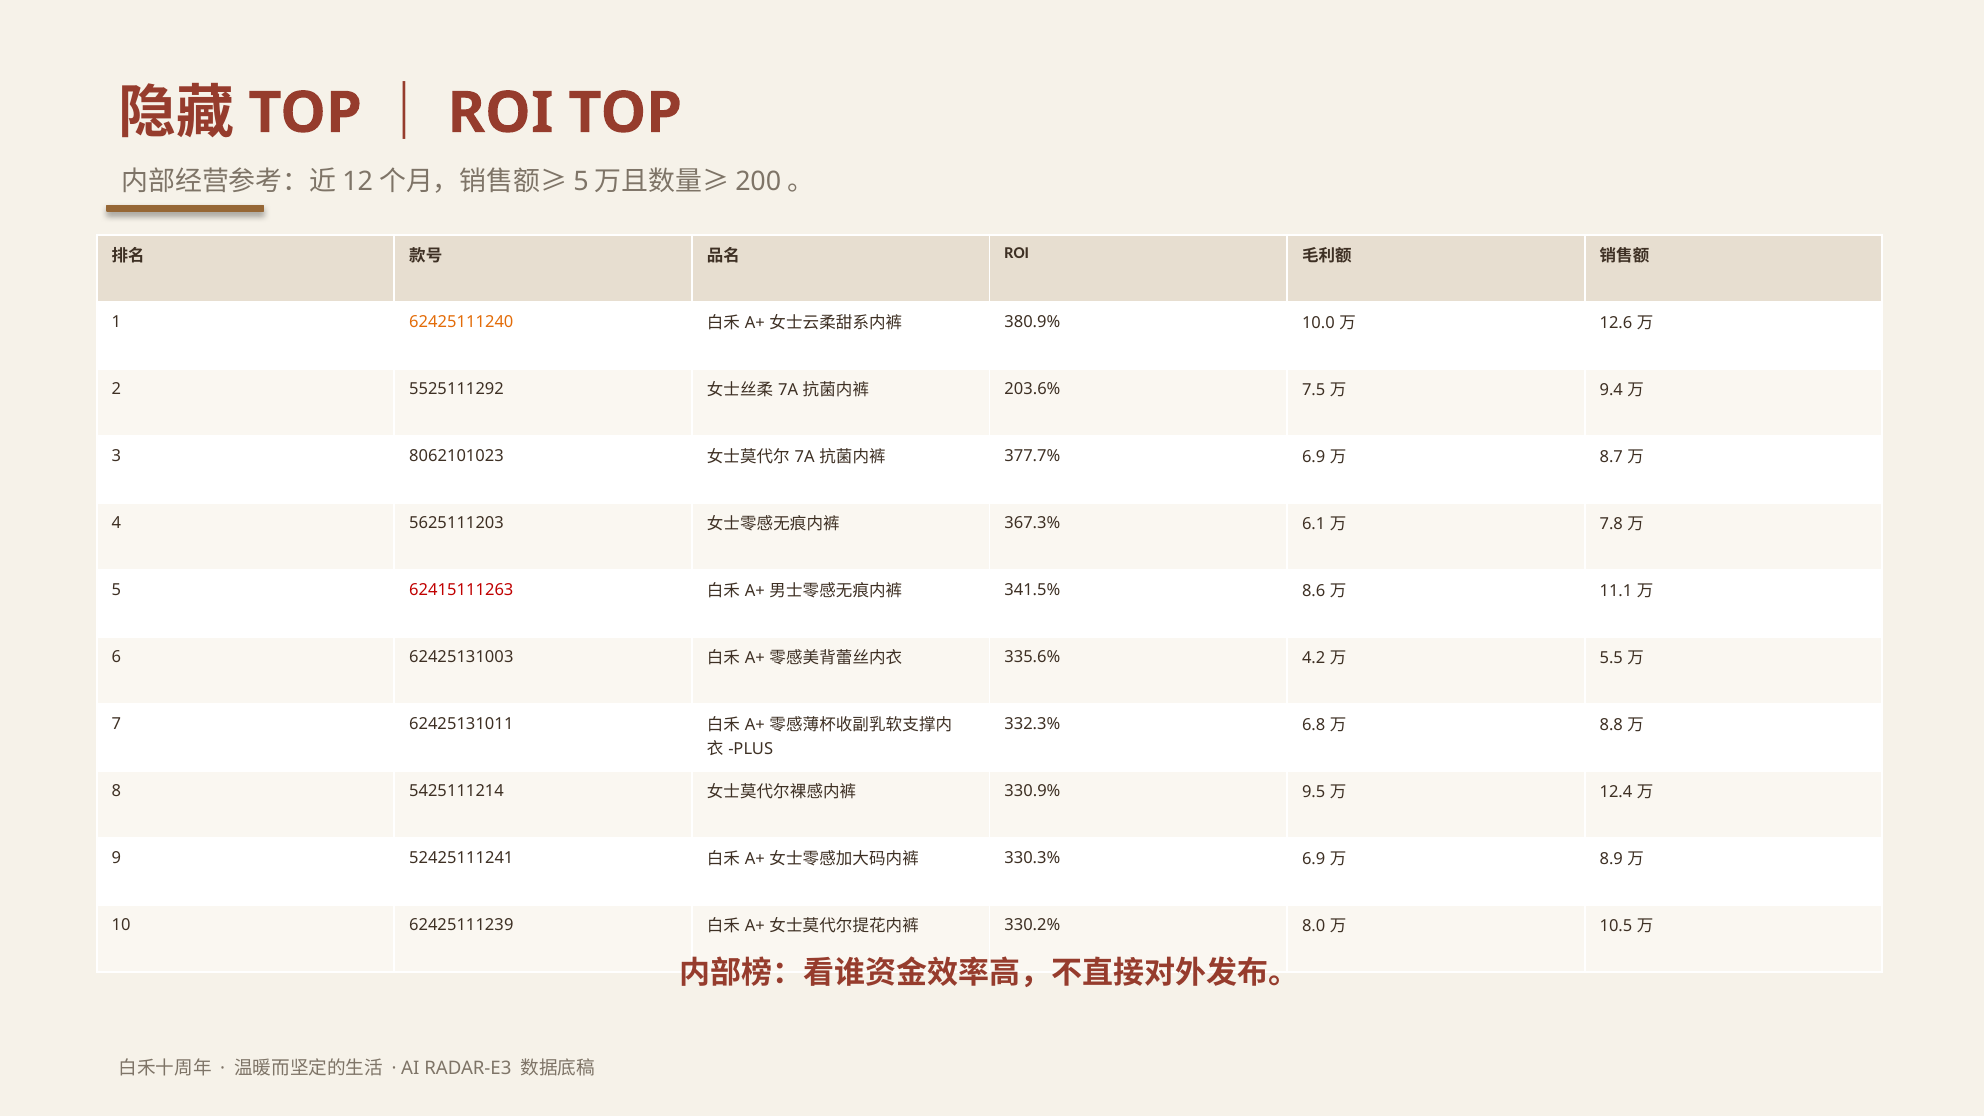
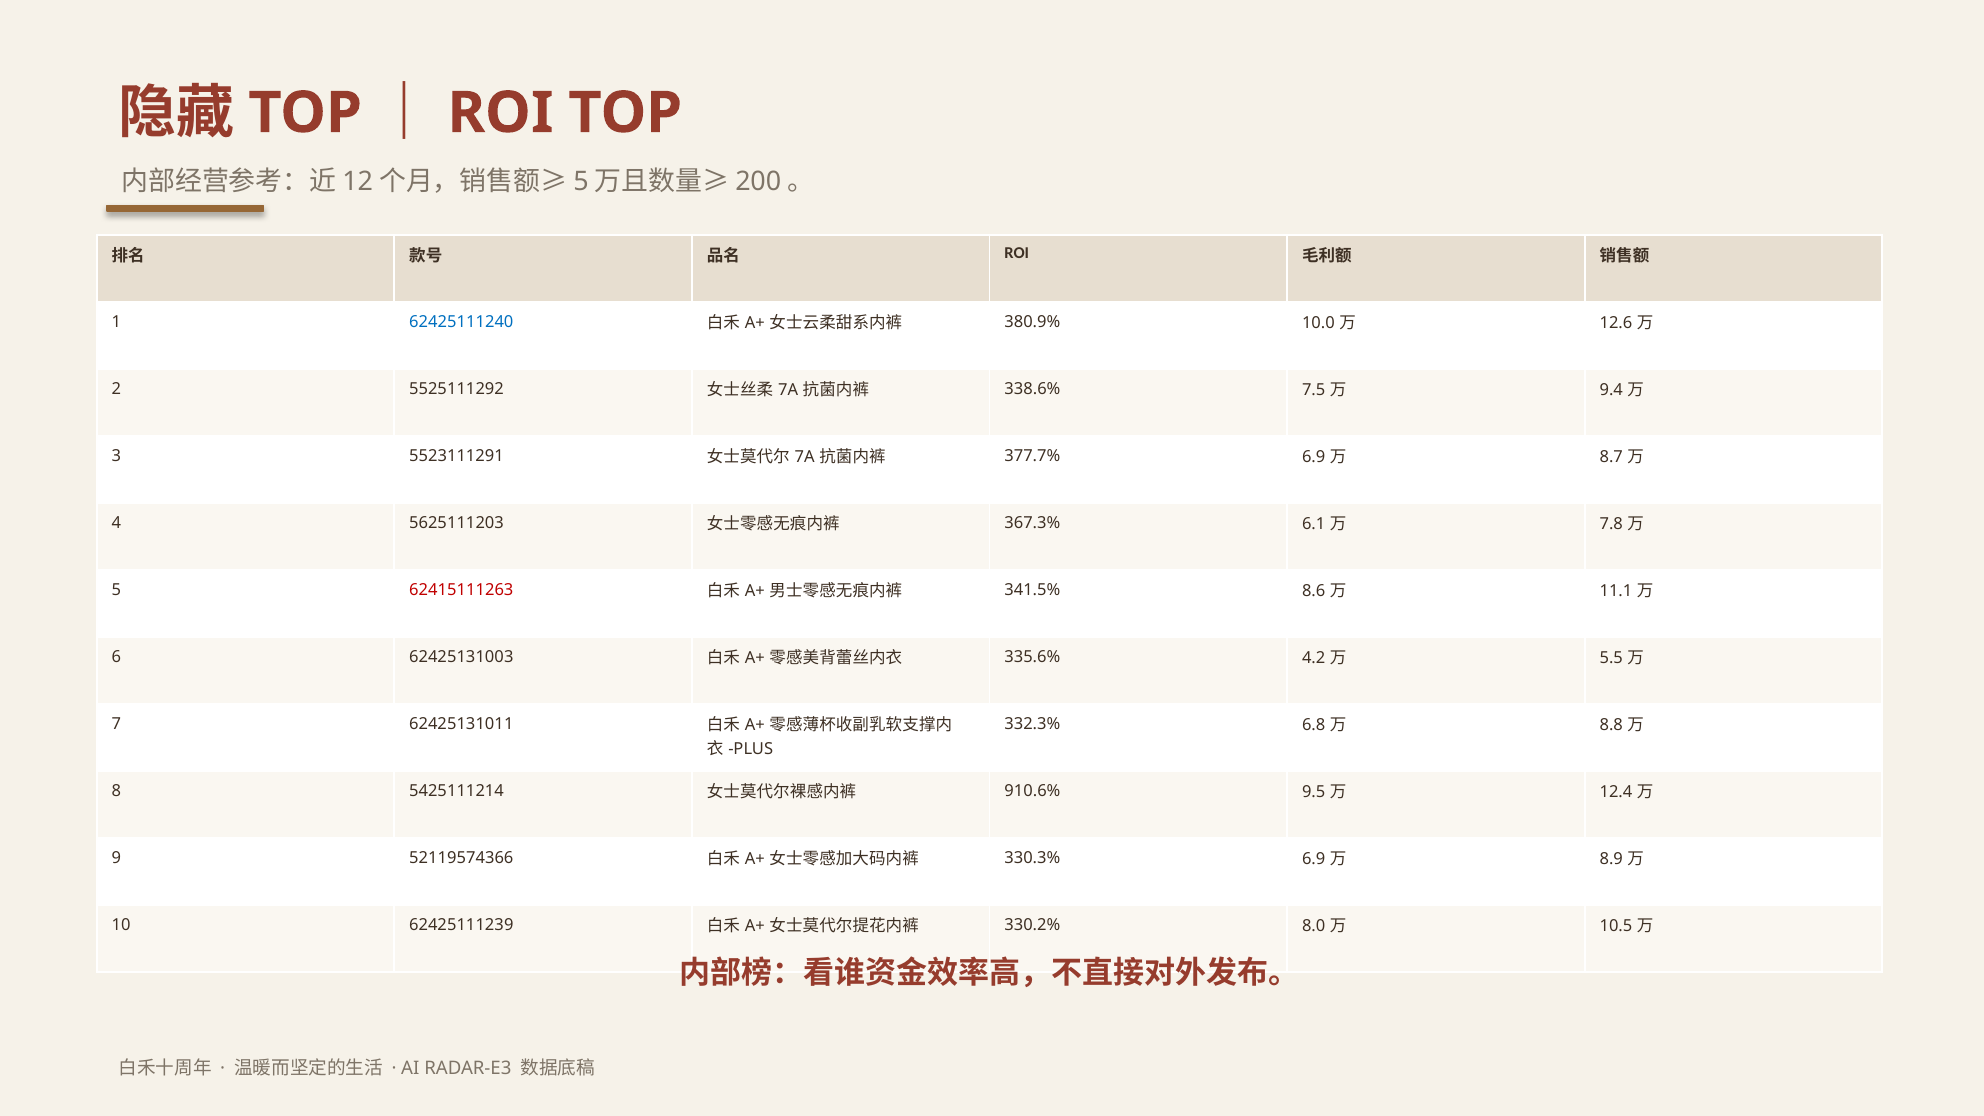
62425111240 colour: orange -> blue (461, 322)
203.6%: 203.6% -> 338.6% (1032, 389)
8062101023: 8062101023 -> 5523111291 (457, 456)
330.9%: 330.9% -> 910.6% (1032, 791)
52425111241: 52425111241 -> 52119574366 (461, 858)
